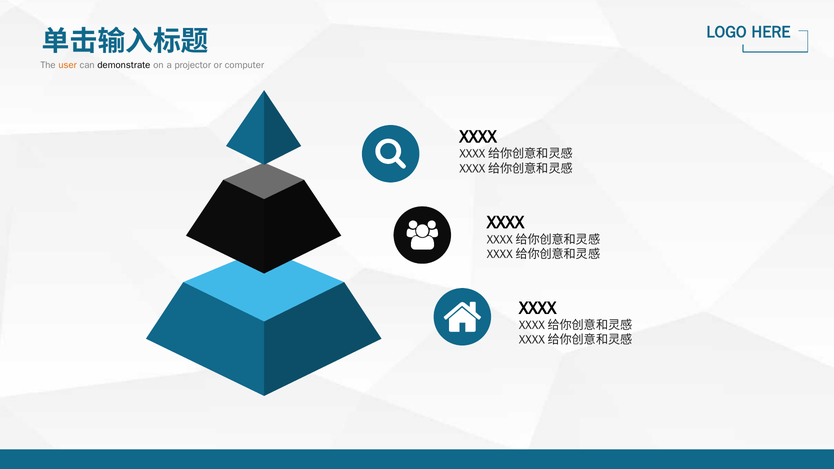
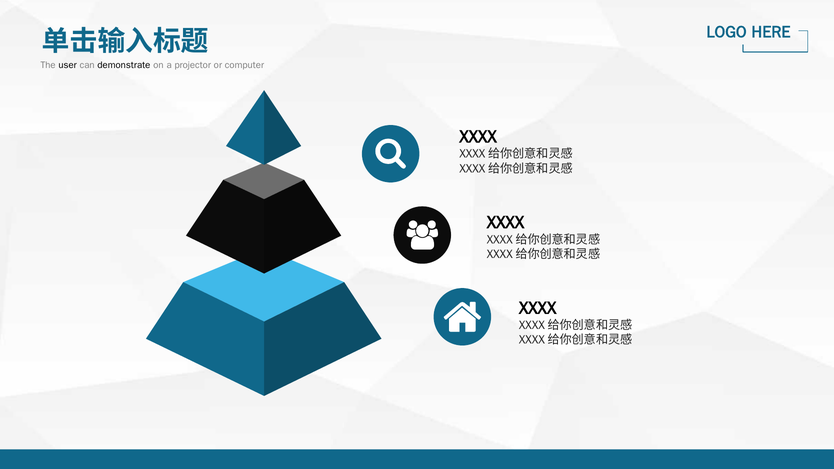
user colour: orange -> black (68, 65)
